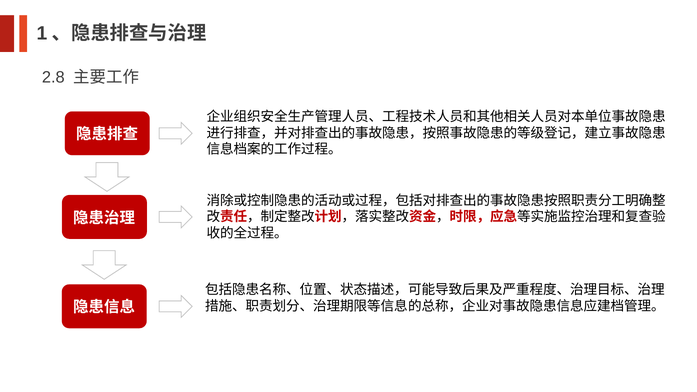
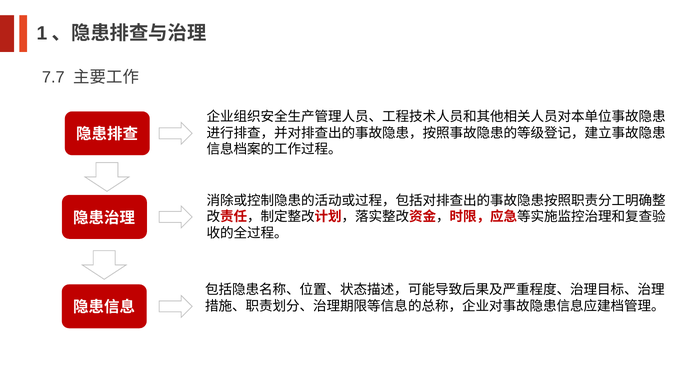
2.8: 2.8 -> 7.7 (53, 77)
